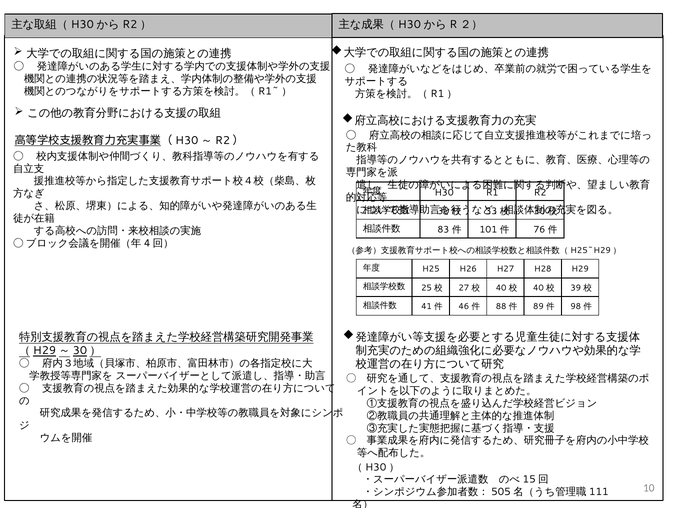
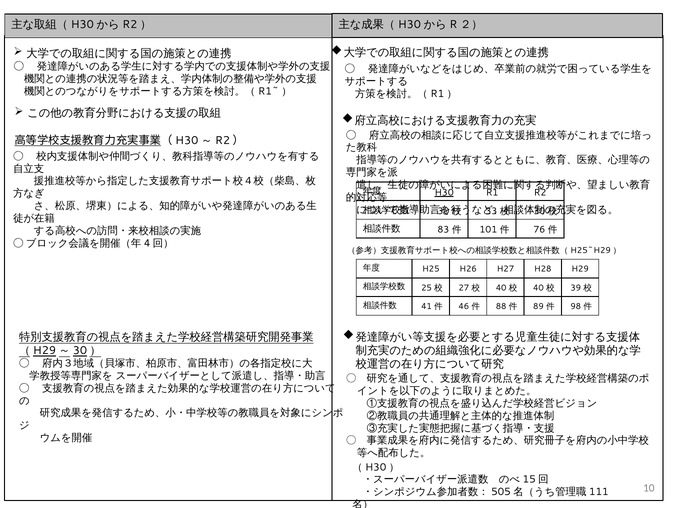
H30 underline: none -> present (444, 192)
